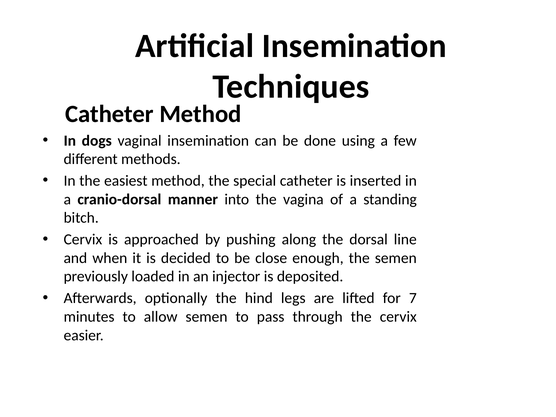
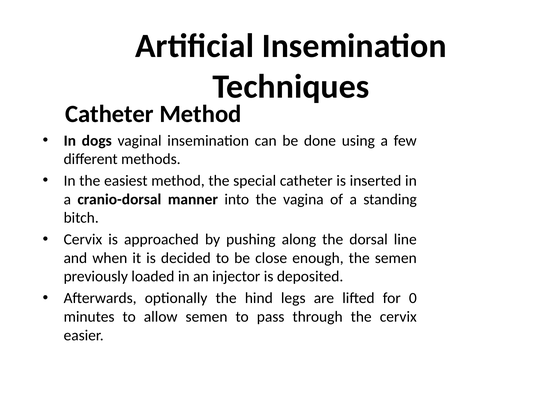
7: 7 -> 0 (413, 298)
